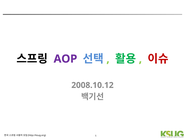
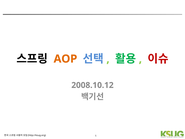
AOP colour: purple -> orange (65, 59)
